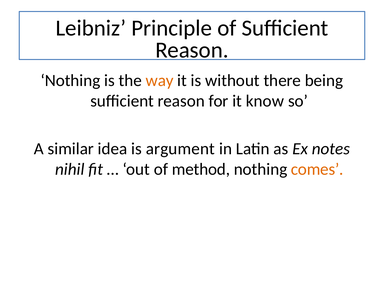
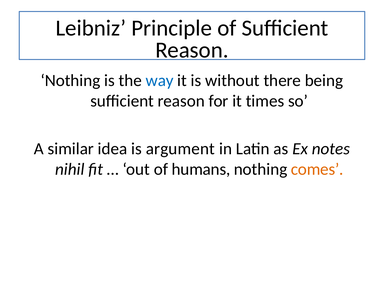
way colour: orange -> blue (160, 81)
know: know -> times (265, 101)
method: method -> humans (201, 169)
